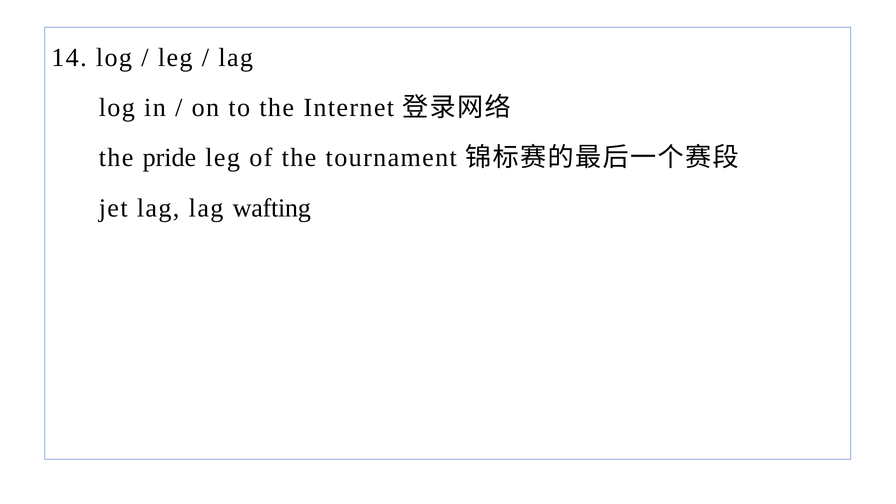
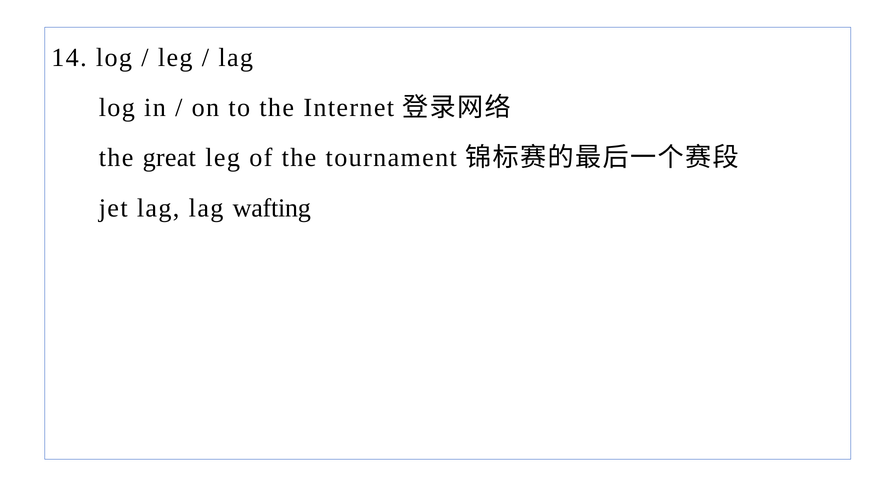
pride: pride -> great (169, 158)
